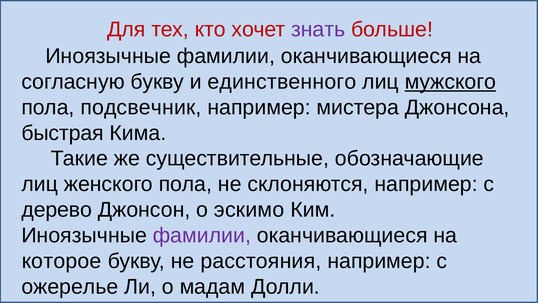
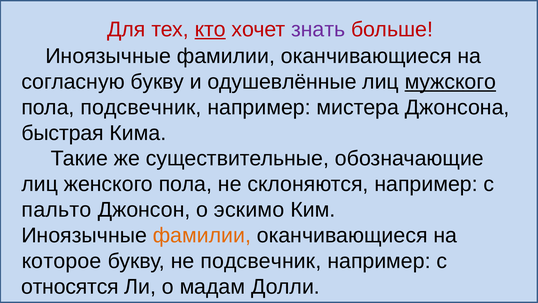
кто underline: none -> present (210, 29)
единственного: единственного -> одушевлённые (282, 82)
дерево: дерево -> пальто (56, 210)
фамилии colour: purple -> orange (202, 235)
не расстояния: расстояния -> подсвечник (261, 261)
ожерелье: ожерелье -> относятся (70, 286)
